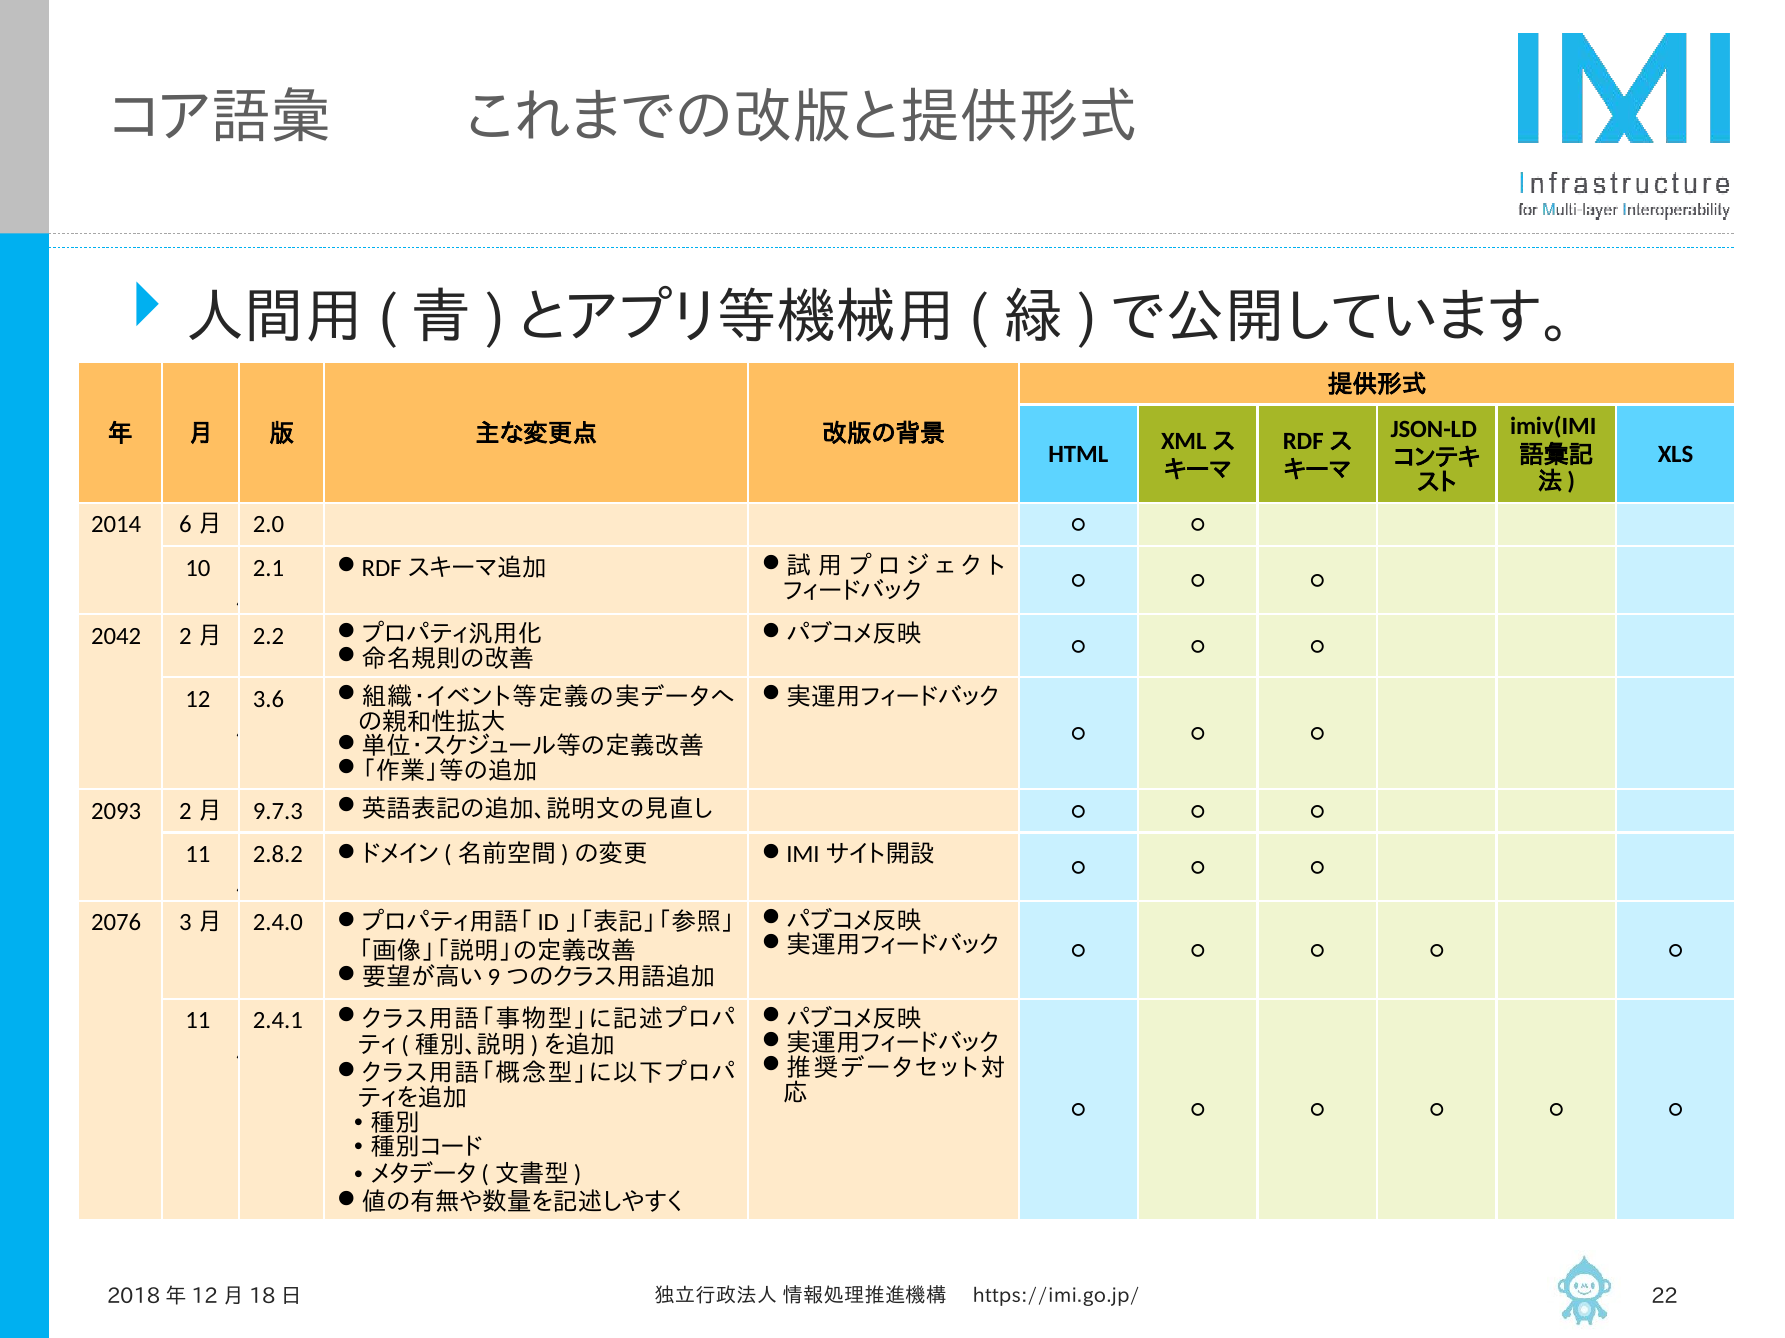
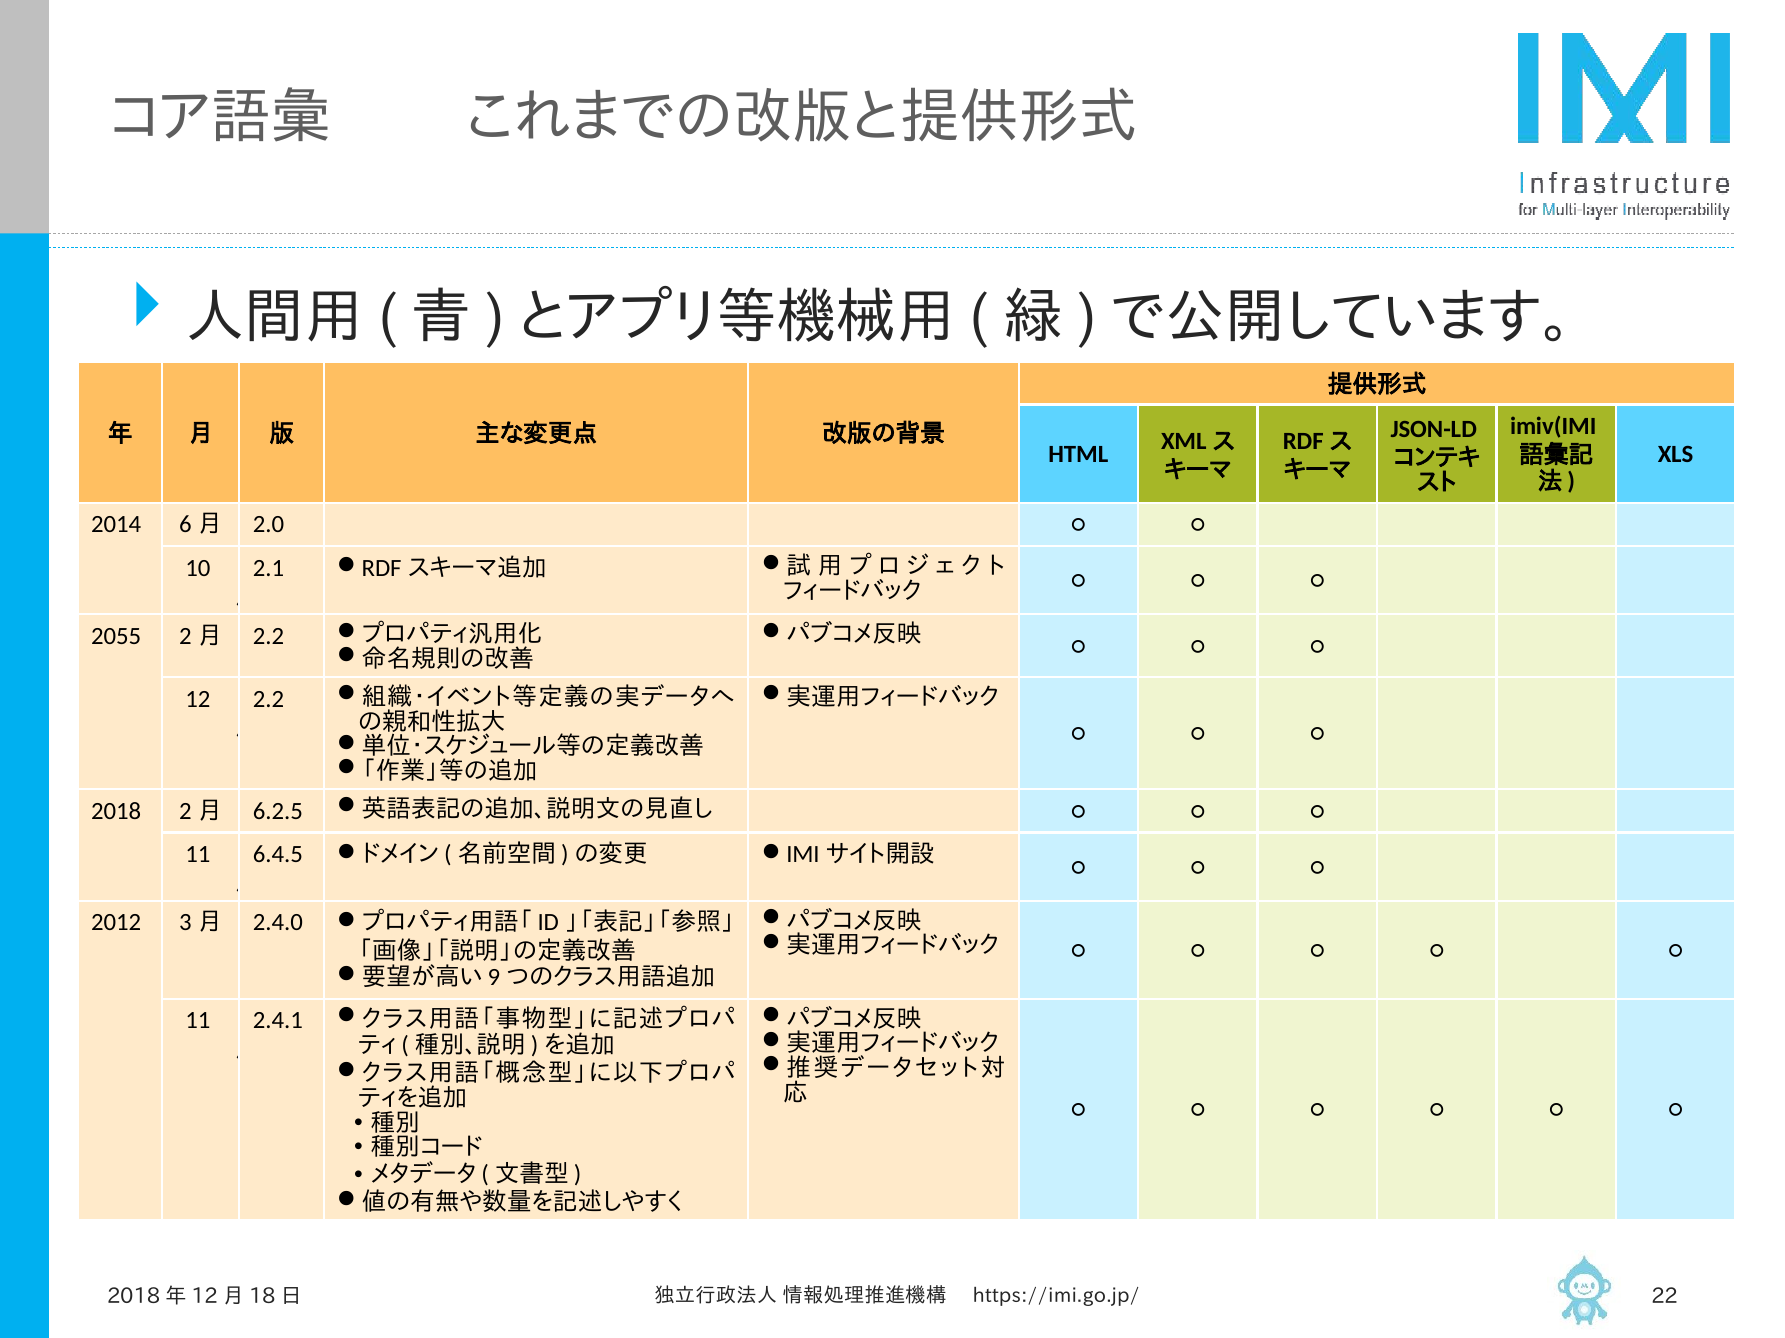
2042: 2042 -> 2055 (116, 637)
3.6: 3.6 -> 2.2 (268, 699)
2093: 2093 -> 2018 (116, 811)
9.7.3: 9.7.3 -> 6.2.5 (278, 811)
2.8.2: 2.8.2 -> 6.4.5 (278, 855)
2076: 2076 -> 2012 (116, 923)
